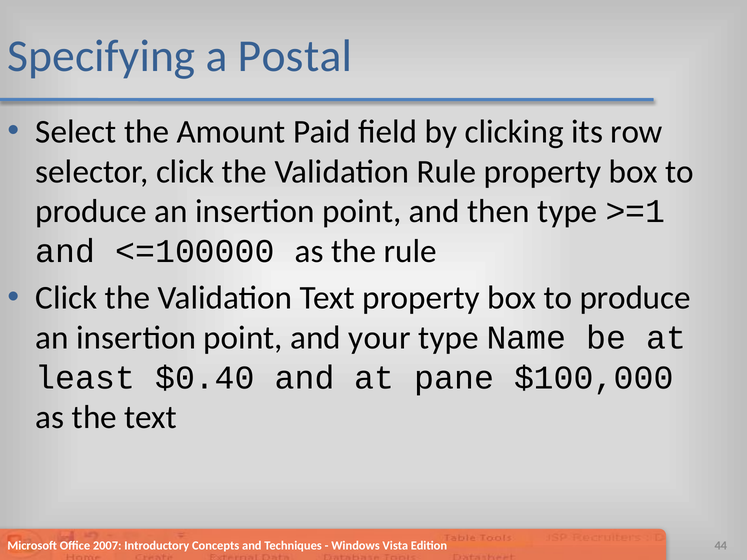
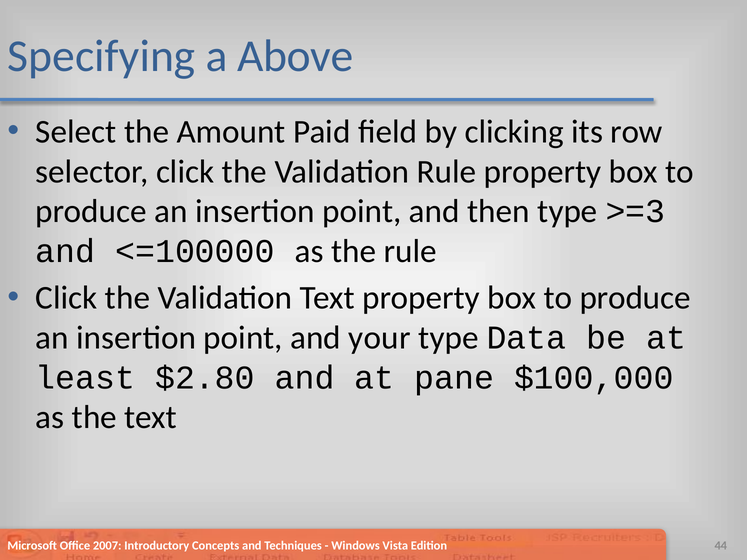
Postal: Postal -> Above (295, 56)
>=1: >=1 -> >=3 (635, 212)
Name: Name -> Data (526, 338)
$0.40: $0.40 -> $2.80 (205, 378)
